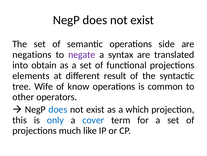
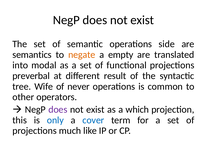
negations: negations -> semantics (32, 54)
negate colour: purple -> orange (82, 54)
syntax: syntax -> empty (121, 54)
obtain: obtain -> modal (44, 65)
elements: elements -> preverbal (31, 75)
know: know -> never (79, 86)
does colour: blue -> purple (58, 109)
